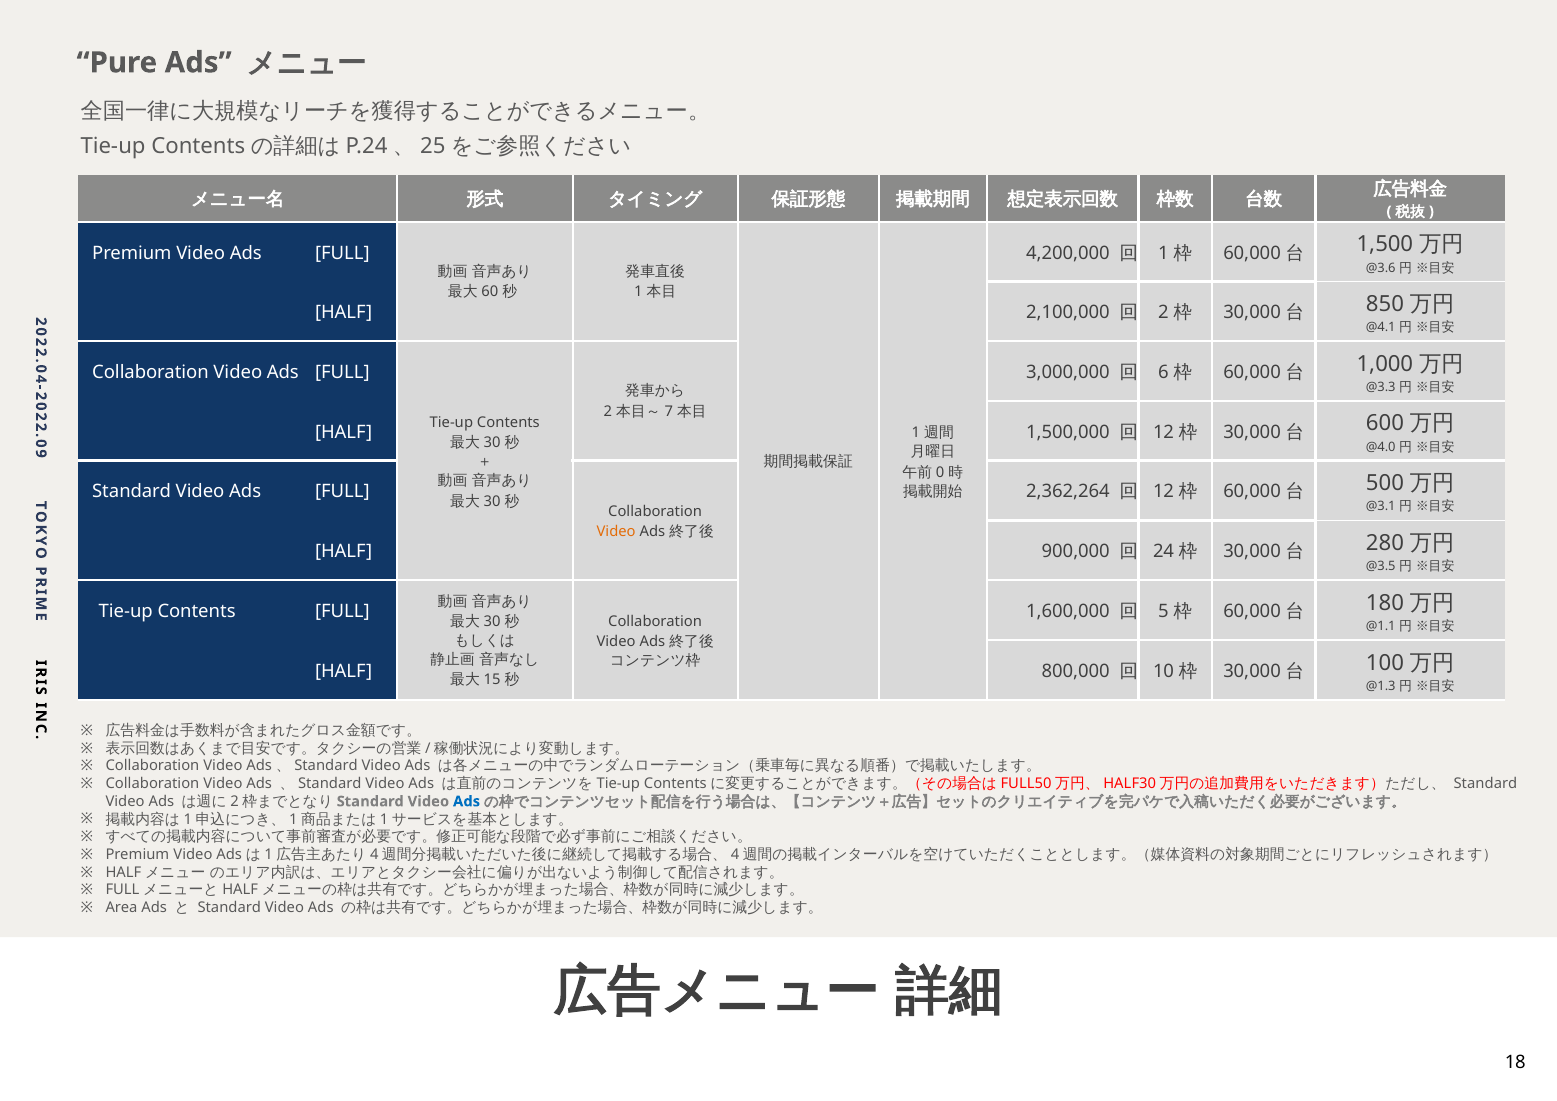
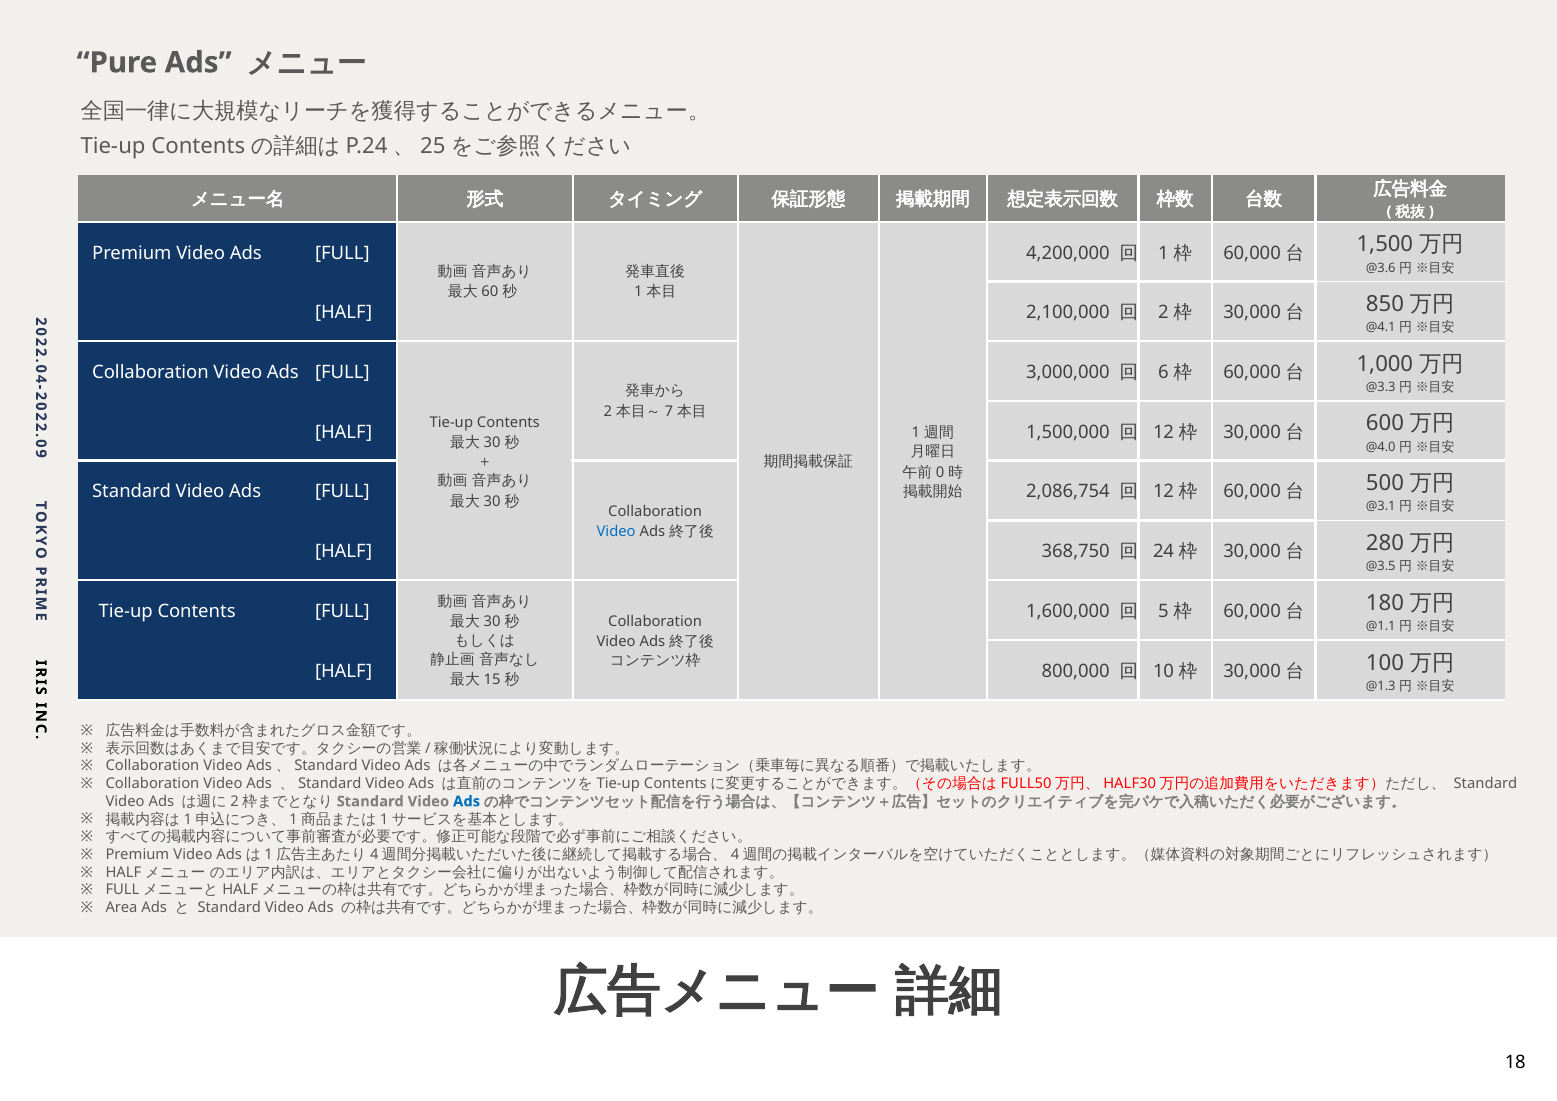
2,362,264: 2,362,264 -> 2,086,754 (1068, 492)
Video colour: orange -> blue (616, 532)
900,000: 900,000 -> 368,750 (1076, 551)
